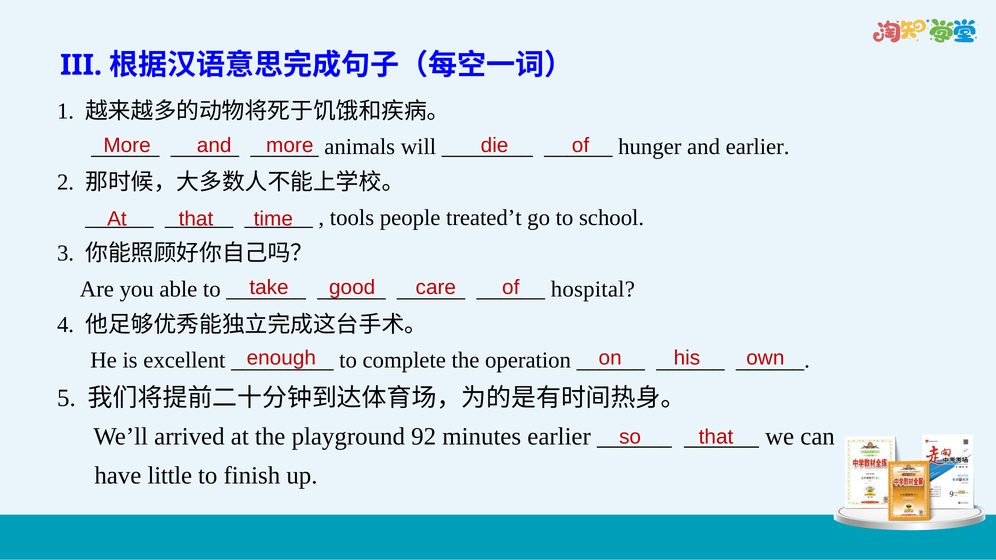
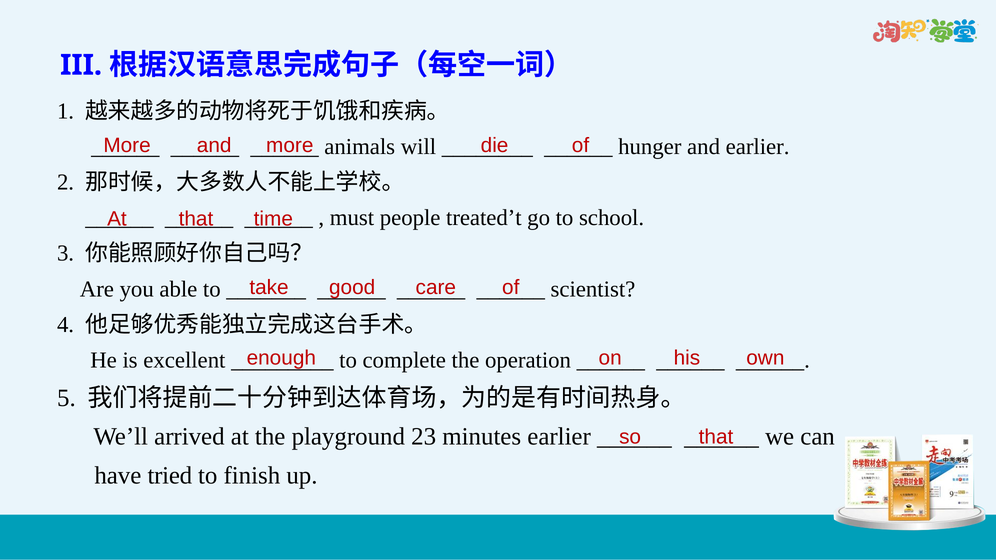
tools: tools -> must (352, 218)
hospital: hospital -> scientist (593, 289)
92: 92 -> 23 (424, 437)
little: little -> tried (170, 476)
